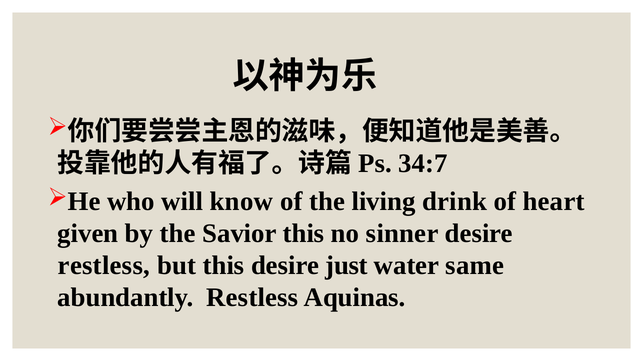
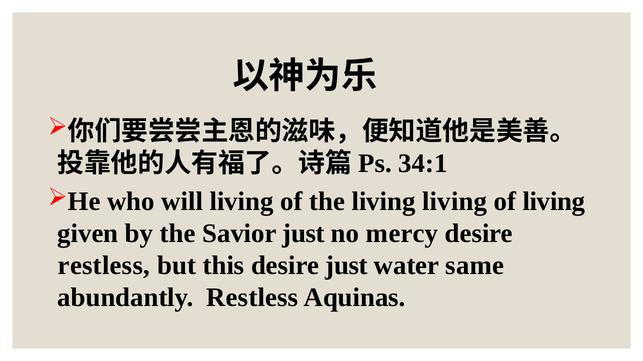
34:7: 34:7 -> 34:1 (423, 164)
will know: know -> living (242, 202)
living drink: drink -> living (455, 202)
of heart: heart -> living (554, 202)
Savior this: this -> just (304, 234)
sinner: sinner -> mercy (402, 234)
